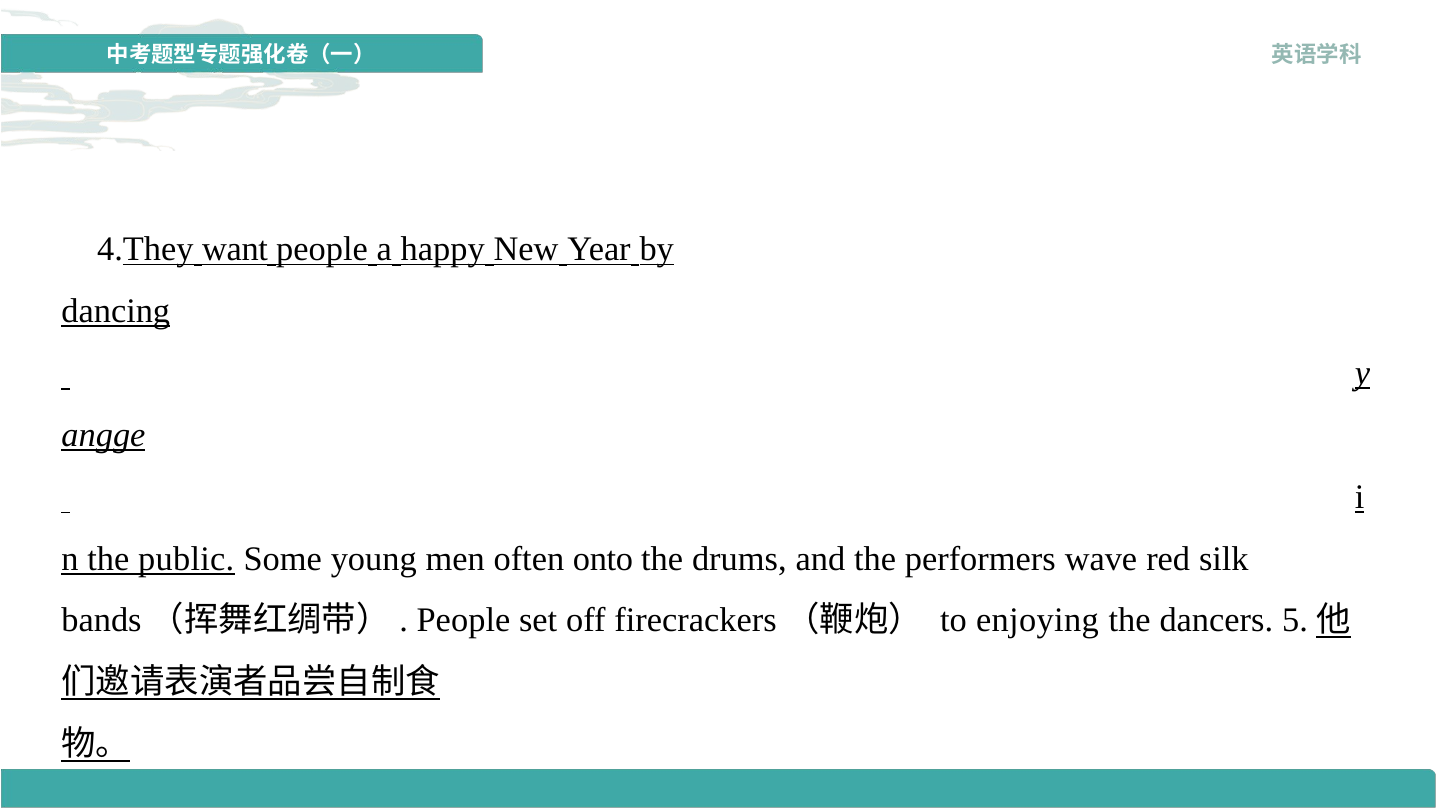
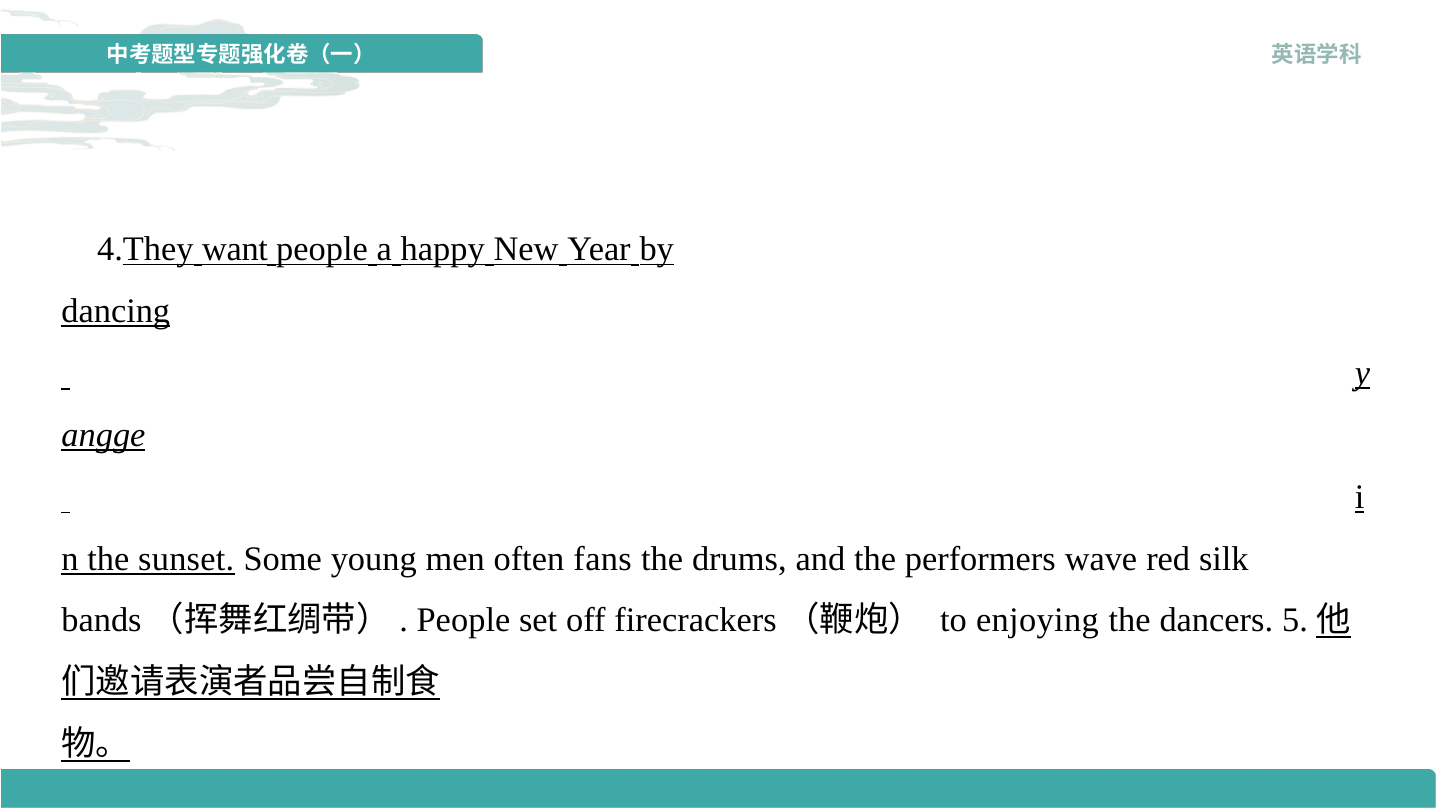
public: public -> sunset (186, 558)
onto: onto -> fans (603, 558)
